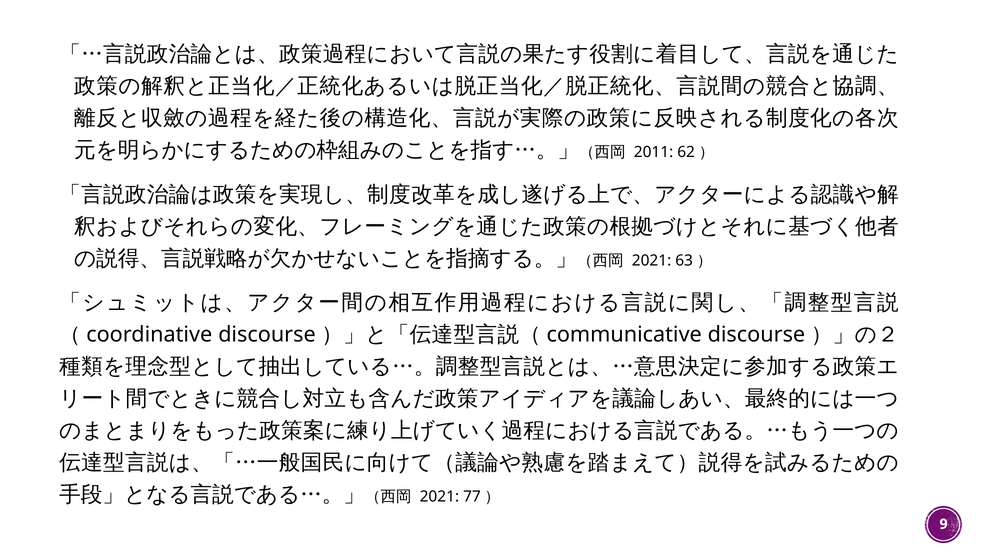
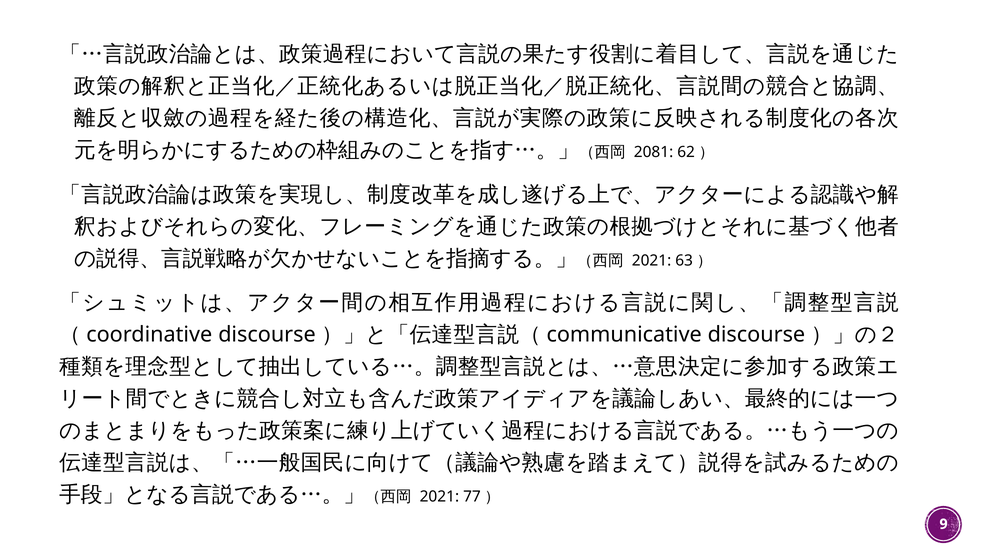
2011: 2011 -> 2081 (654, 152)
